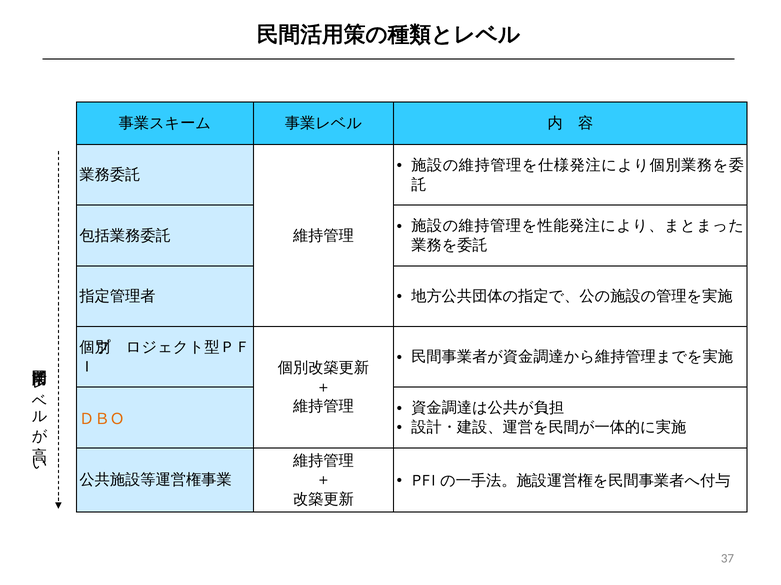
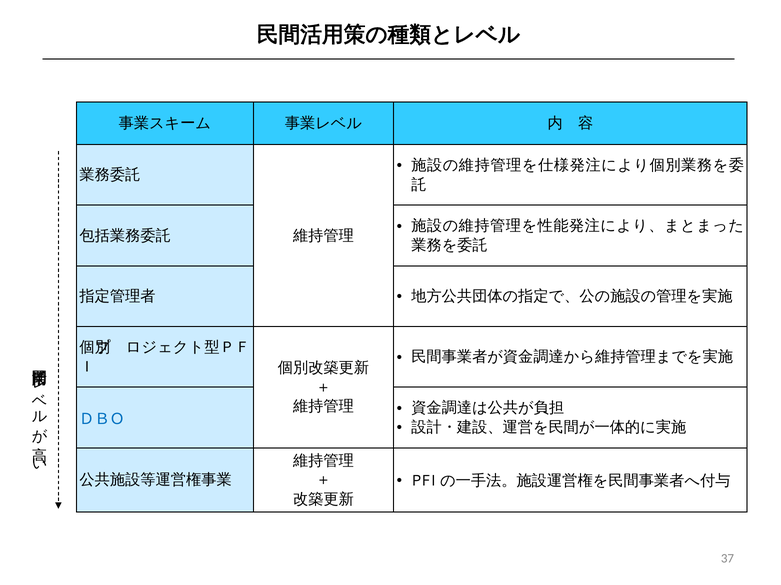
ＤＢＯ colour: orange -> blue (102, 420)
